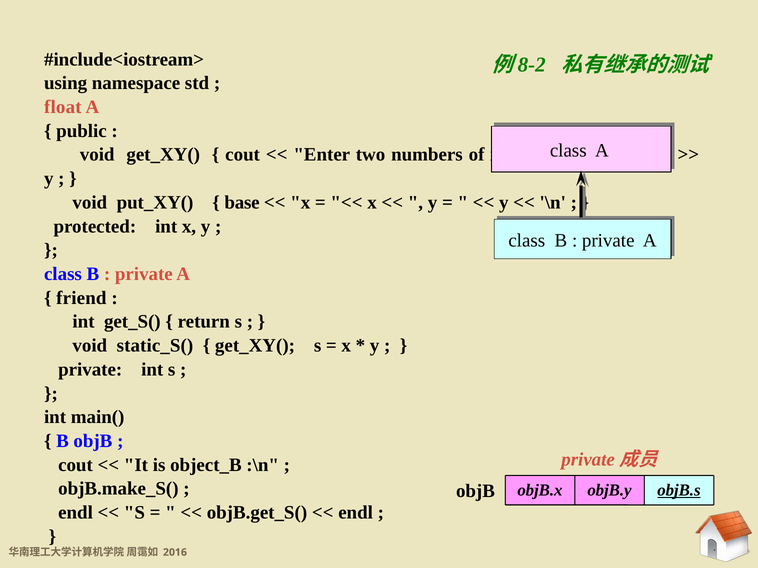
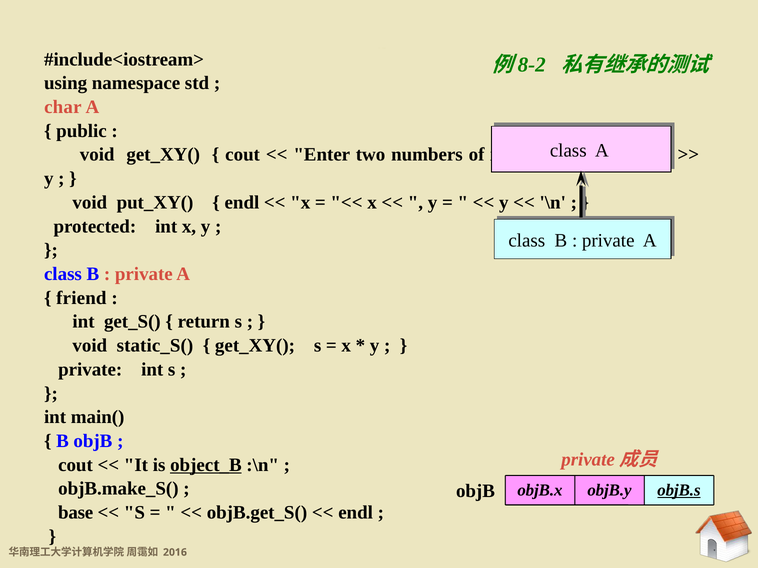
float: float -> char (63, 107)
base: base -> endl (242, 203)
object_B underline: none -> present (206, 465)
endl: endl -> base (76, 513)
